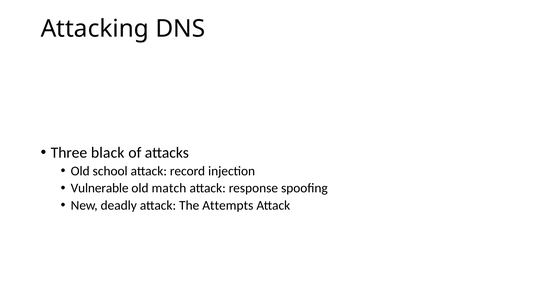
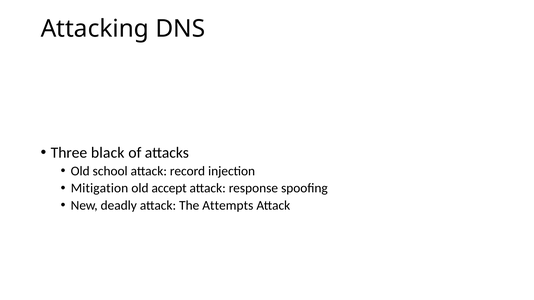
Vulnerable: Vulnerable -> Mitigation (100, 188)
match: match -> accept (169, 188)
